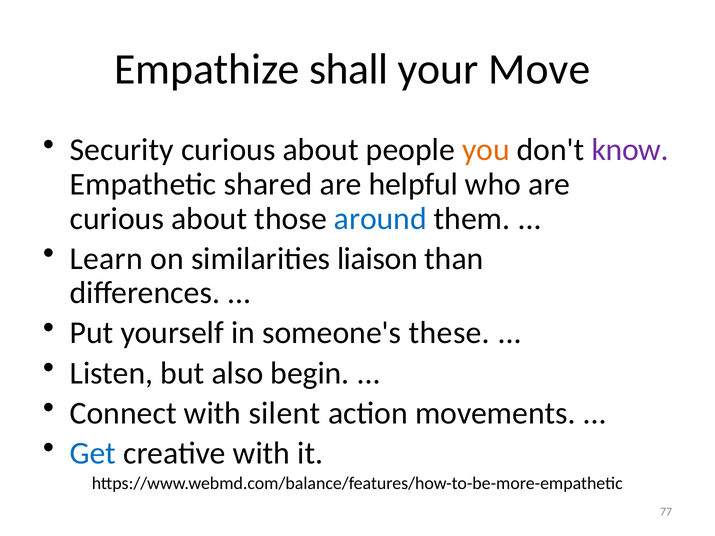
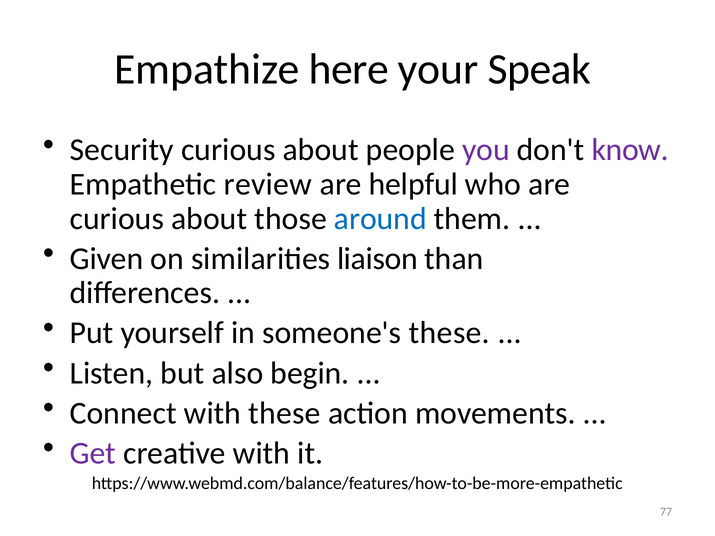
shall: shall -> here (349, 69)
Move: Move -> Speak (539, 69)
you colour: orange -> purple (486, 150)
shared: shared -> review (268, 184)
Learn: Learn -> Given (107, 259)
with silent: silent -> these (284, 413)
Get colour: blue -> purple (93, 453)
